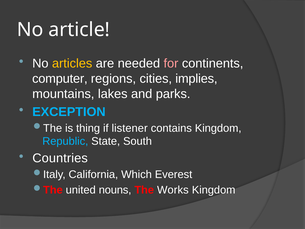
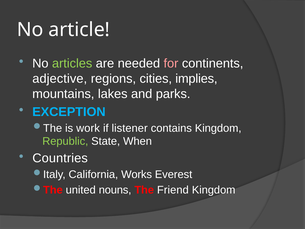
articles colour: yellow -> light green (72, 63)
computer: computer -> adjective (60, 79)
thing: thing -> work (88, 128)
Republic colour: light blue -> light green (65, 141)
South: South -> When (138, 141)
Which: Which -> Works (137, 174)
Works: Works -> Friend (173, 190)
